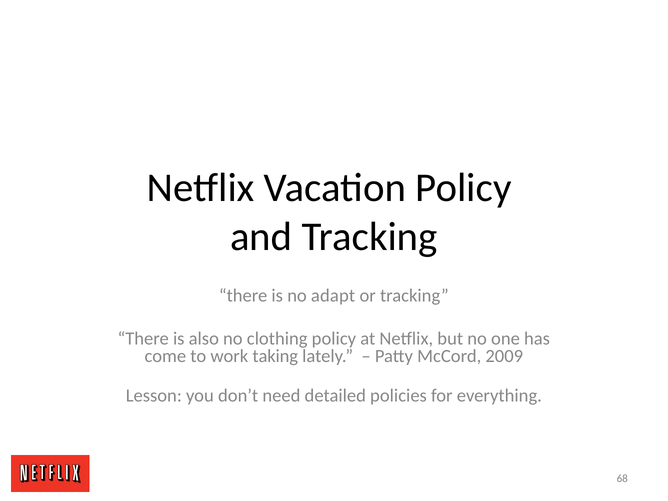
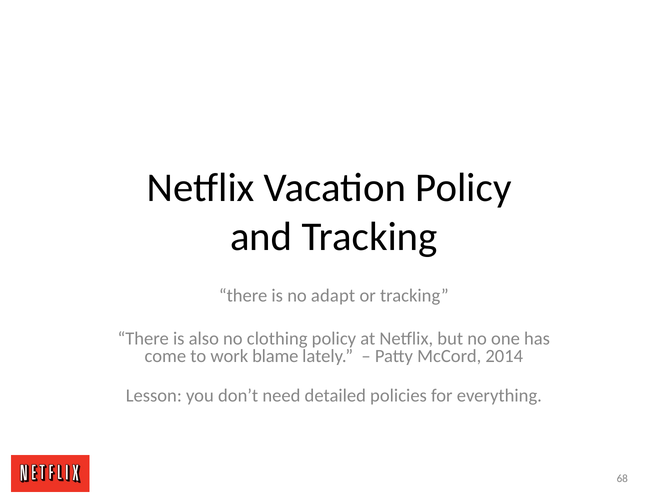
taking: taking -> blame (275, 356)
2009: 2009 -> 2014 (504, 356)
